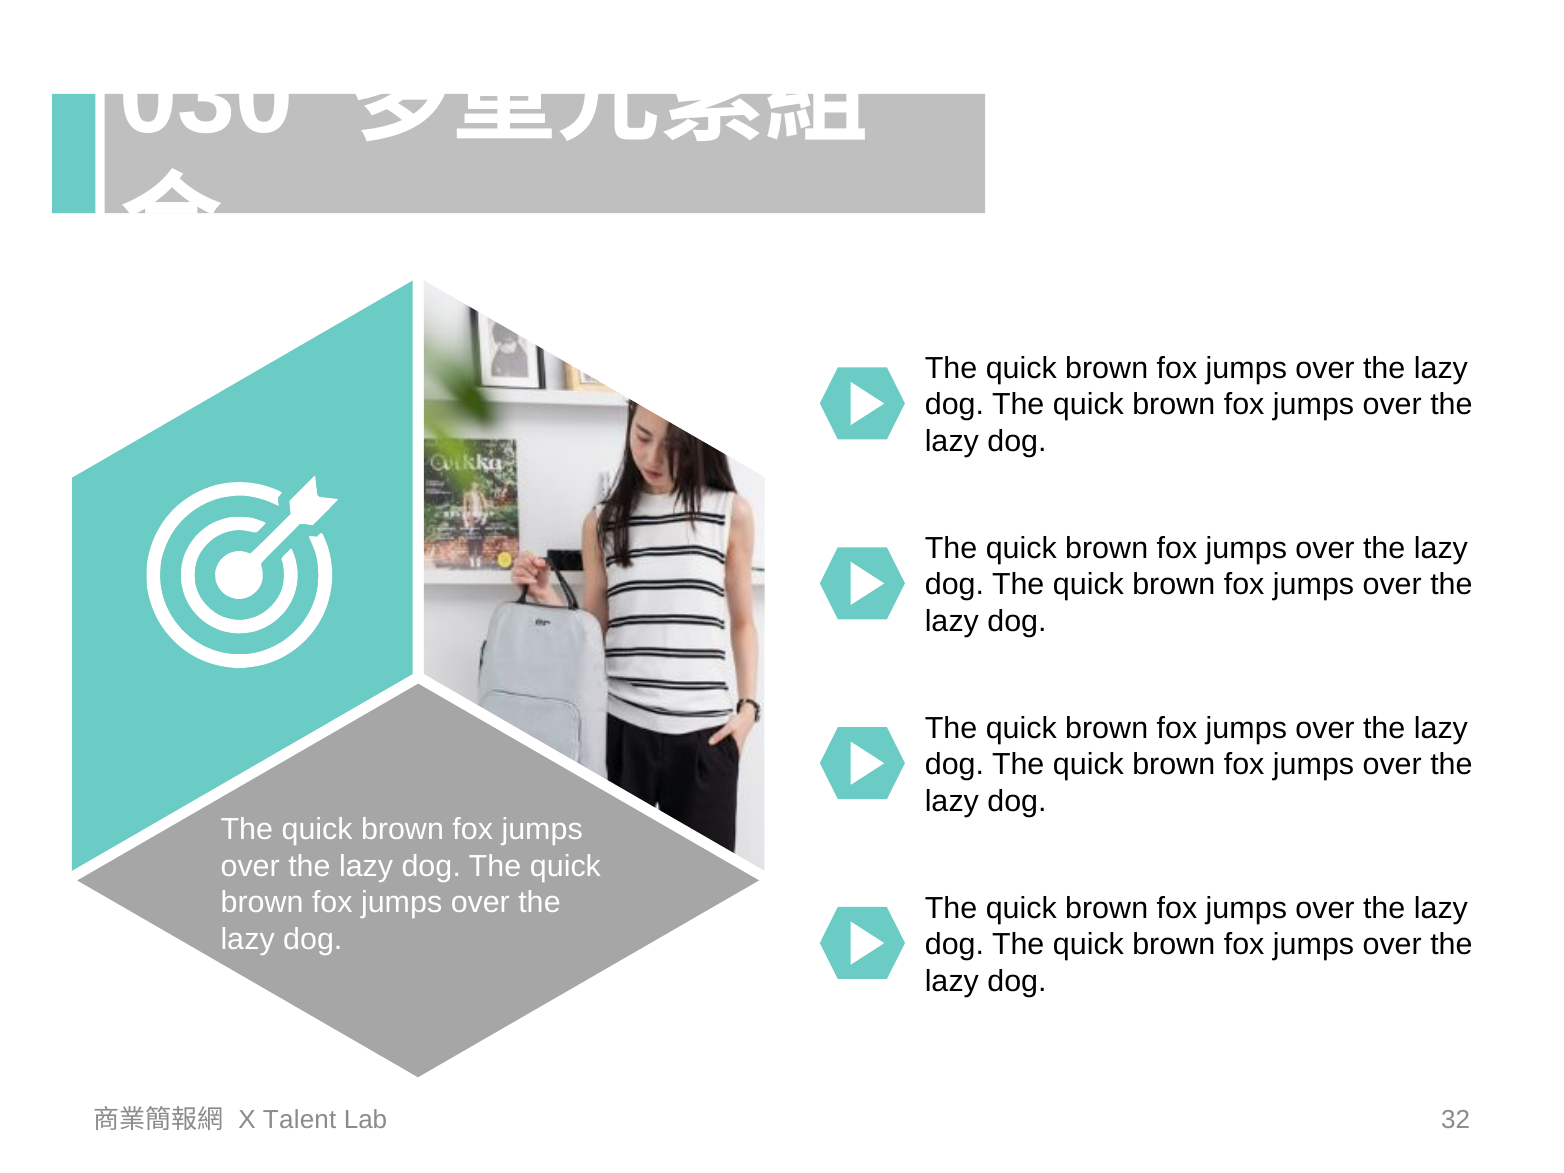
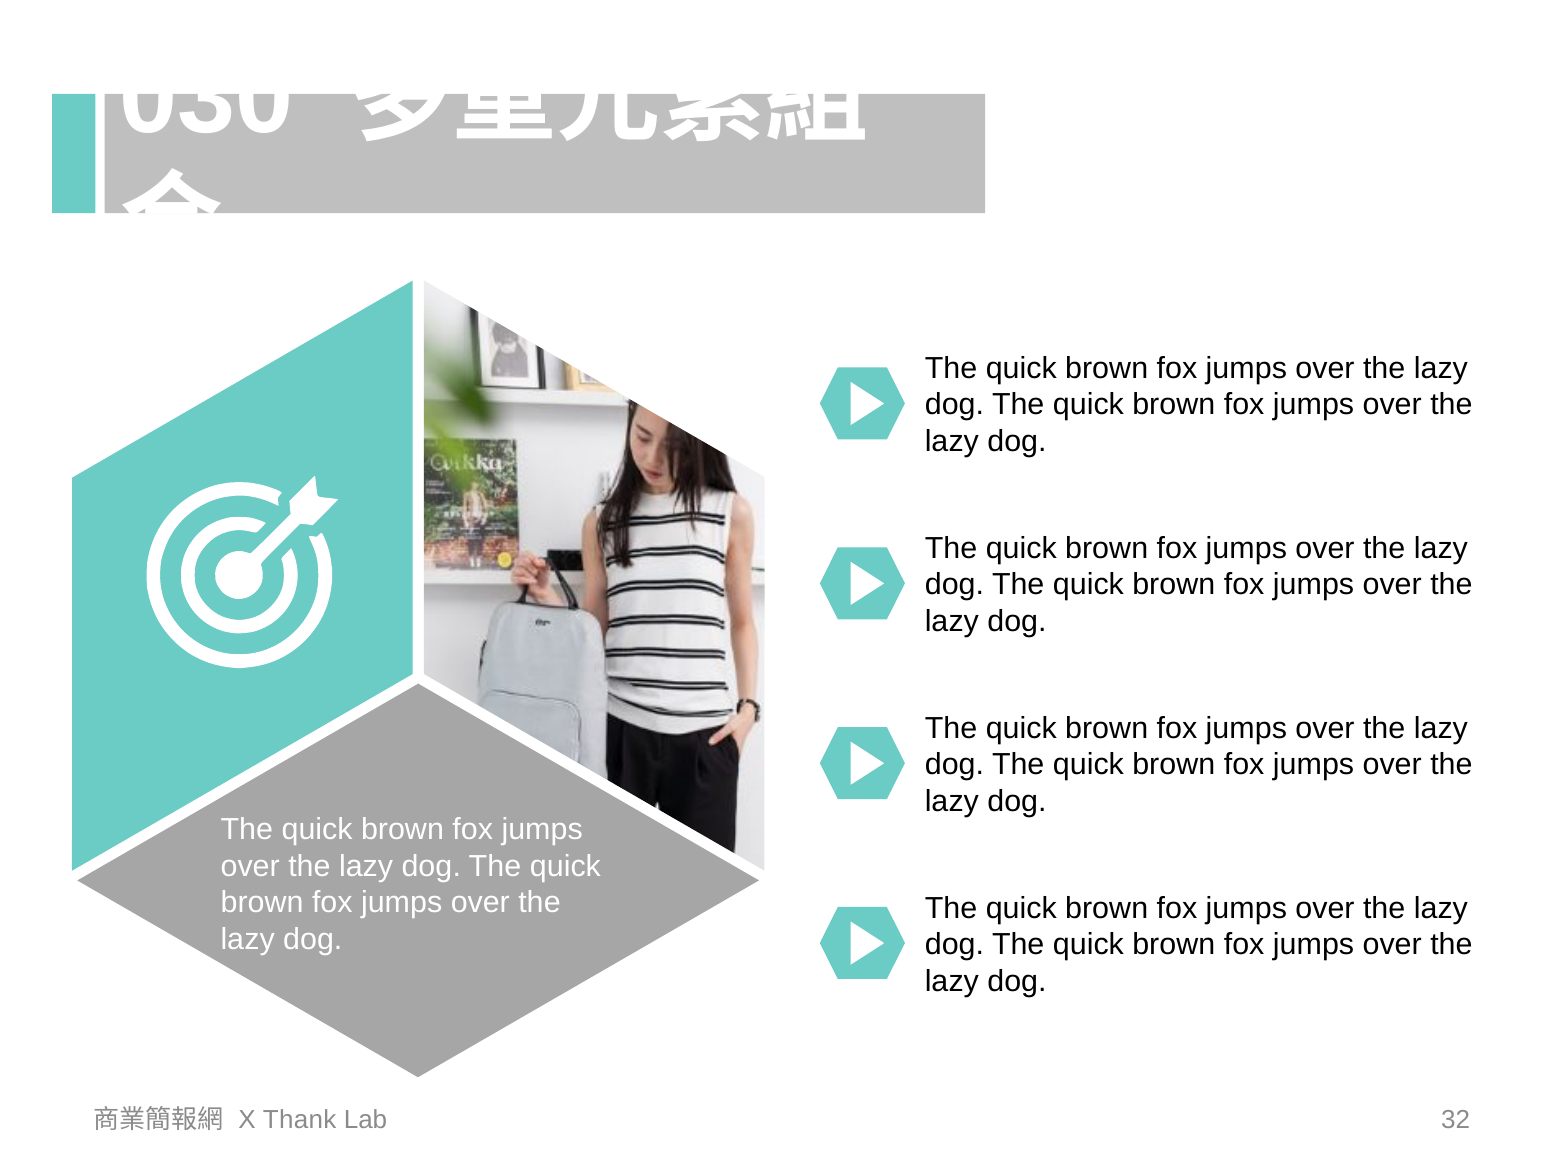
Talent: Talent -> Thank (300, 1120)
